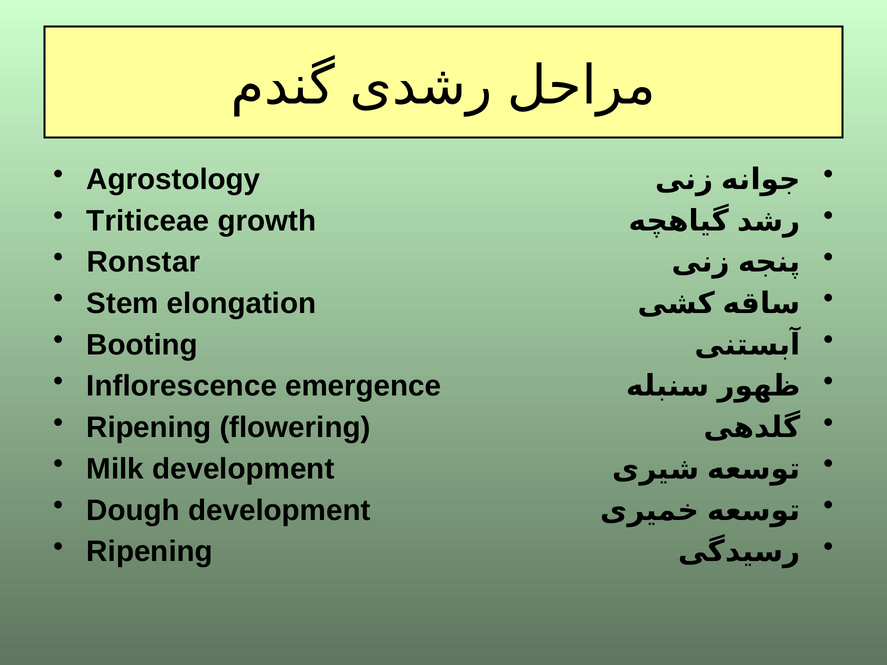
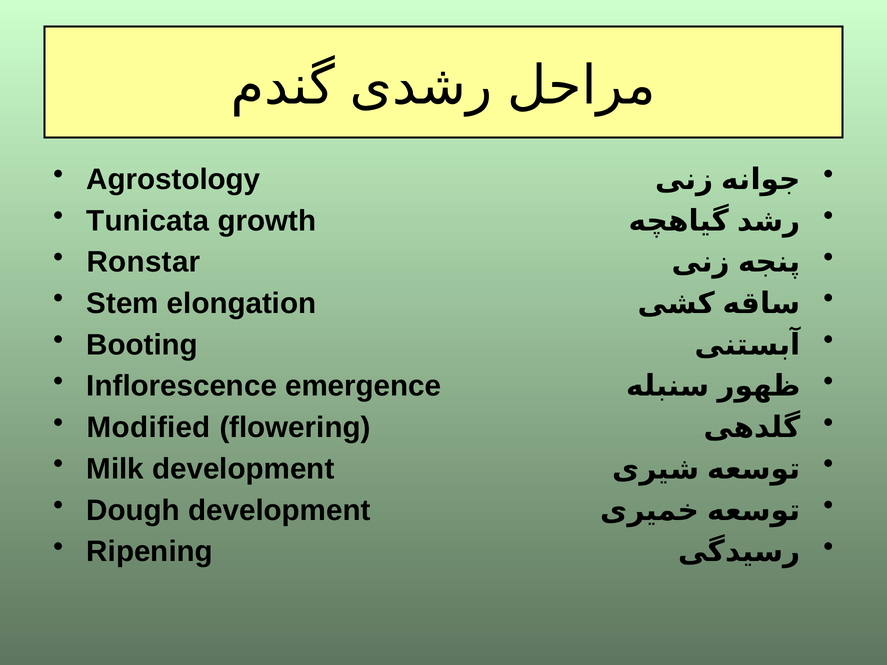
Triticeae: Triticeae -> Tunicata (148, 221)
Ripening: Ripening -> Modified (149, 428)
